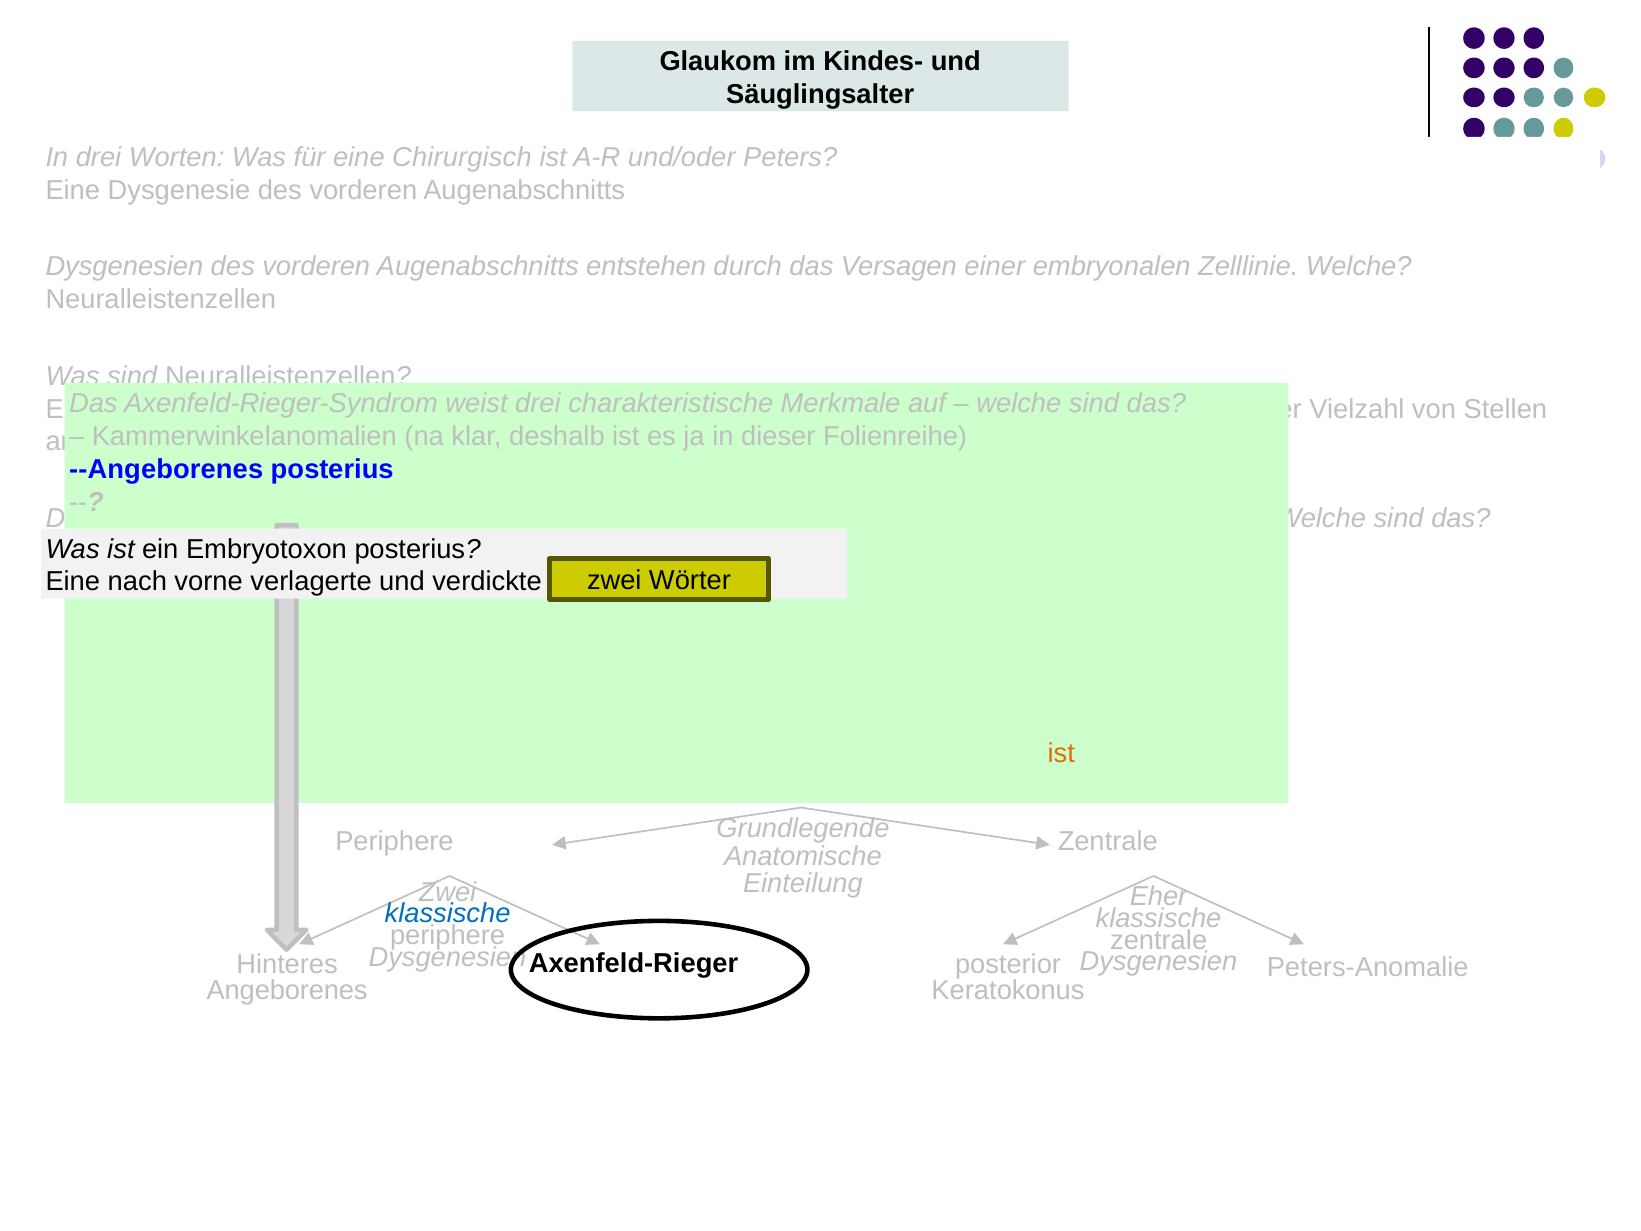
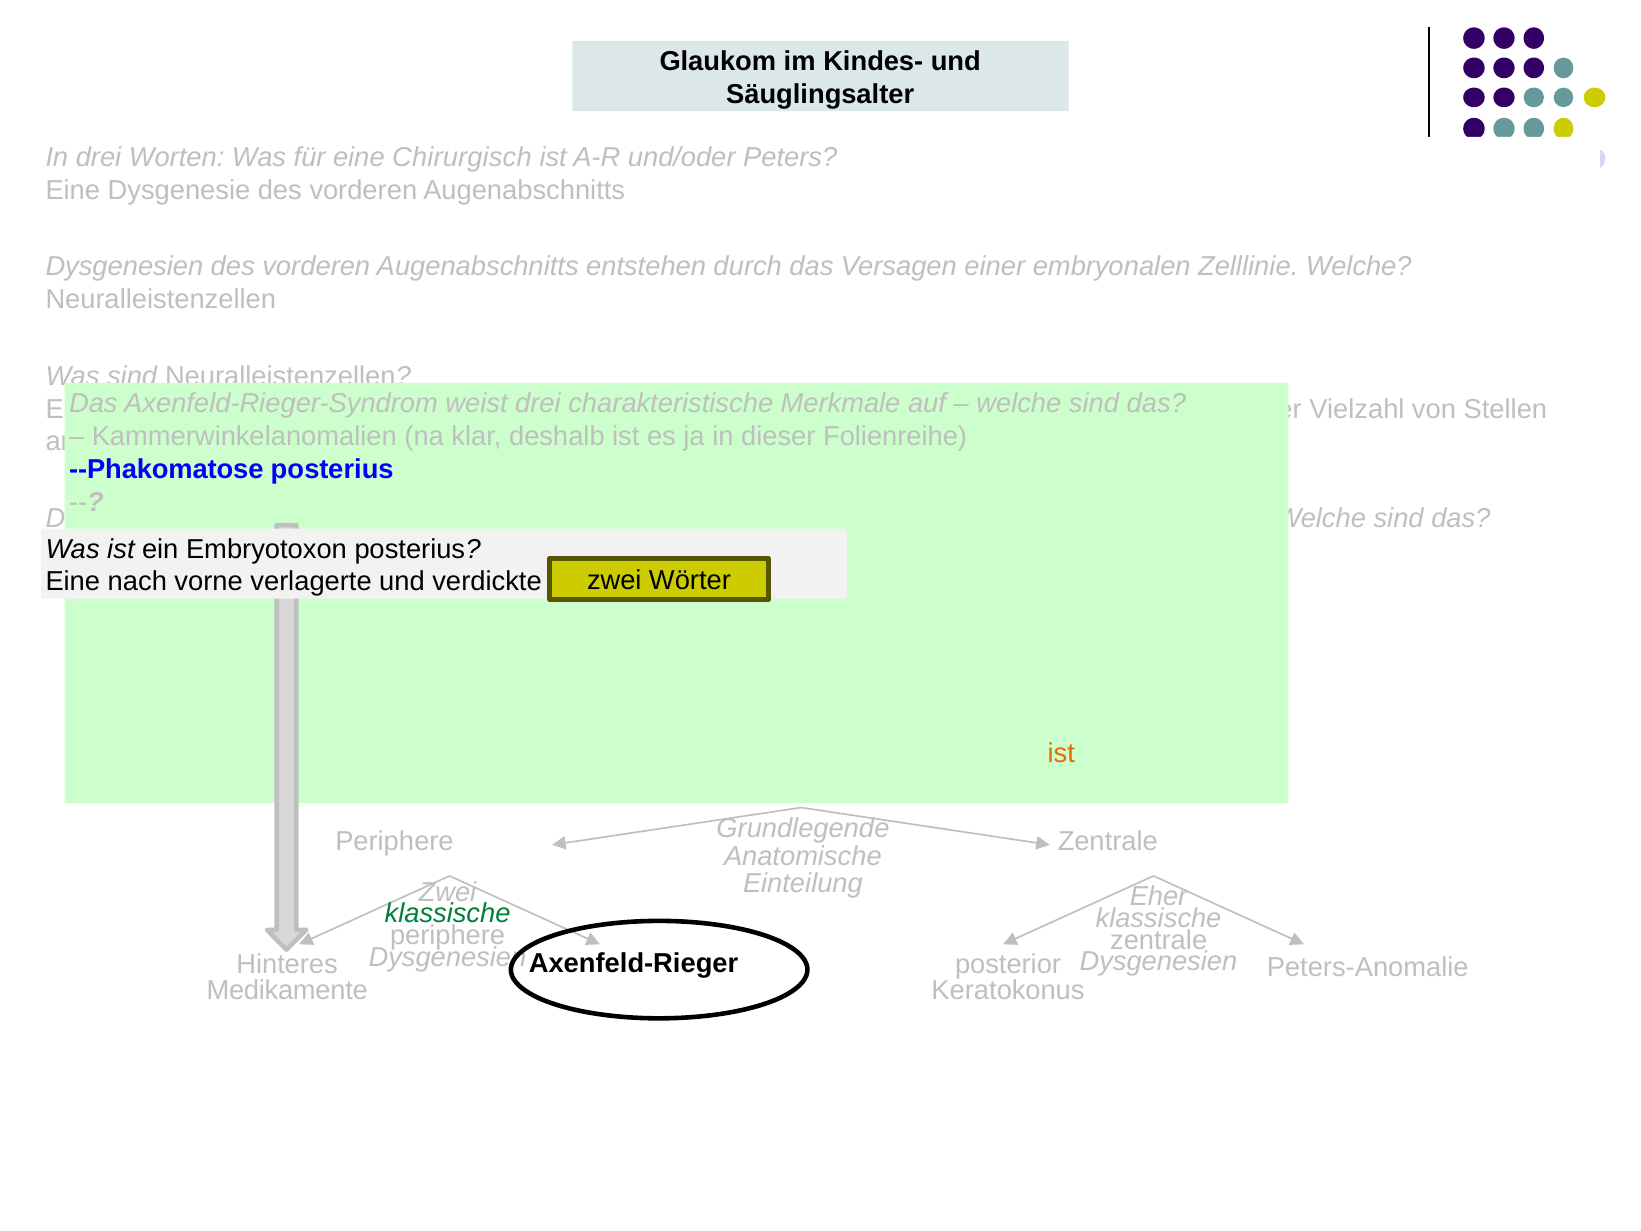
--Angeborenes: --Angeborenes -> --Phakomatose (166, 469)
klassische colour: blue -> green (448, 914)
Angeborenes: Angeborenes -> Medikamente (287, 990)
